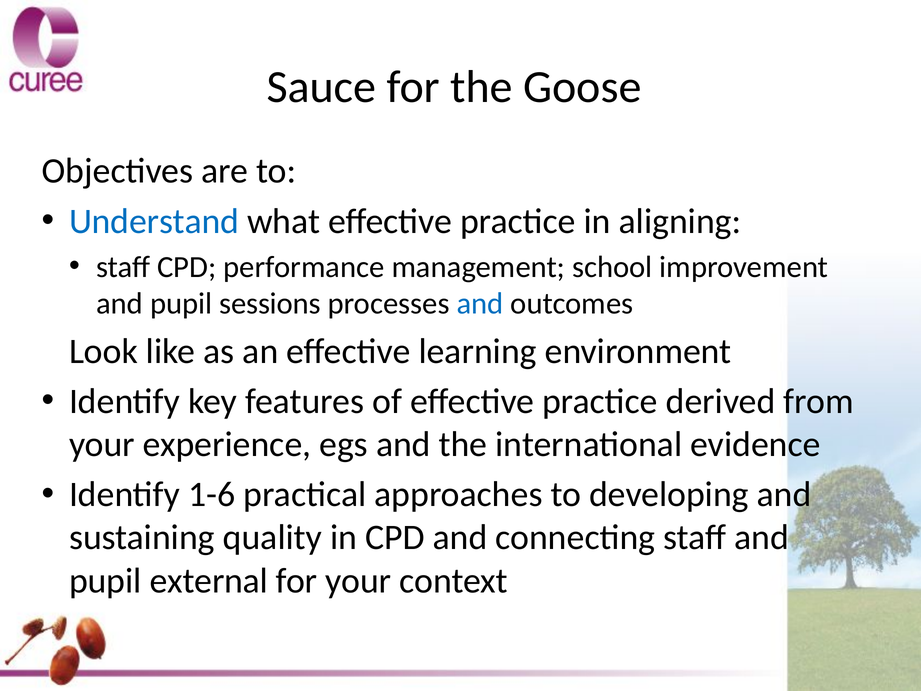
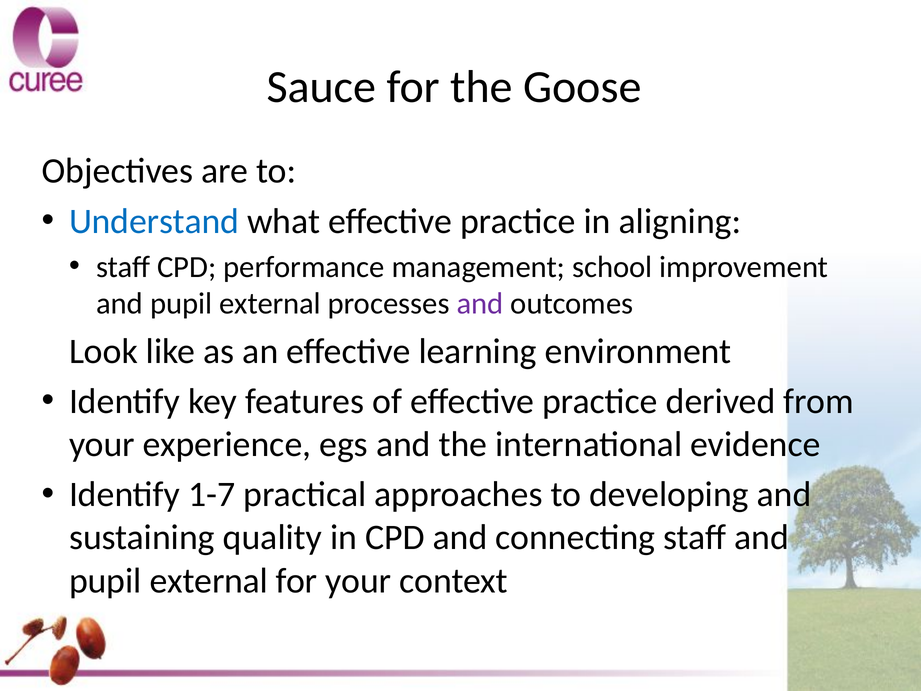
sessions: sessions -> external (270, 304)
and colour: blue -> purple (480, 304)
1-6: 1-6 -> 1-7 (212, 494)
